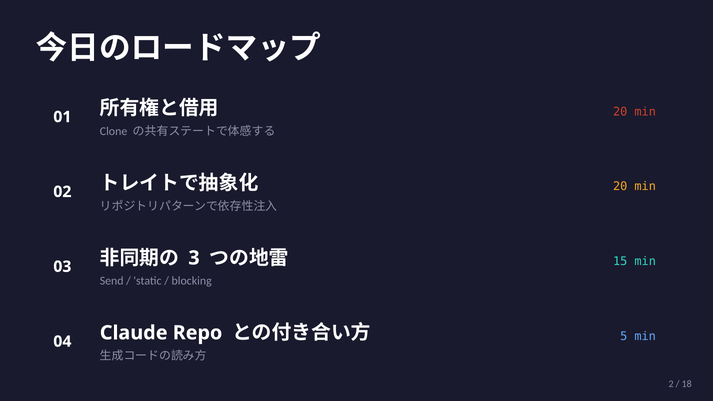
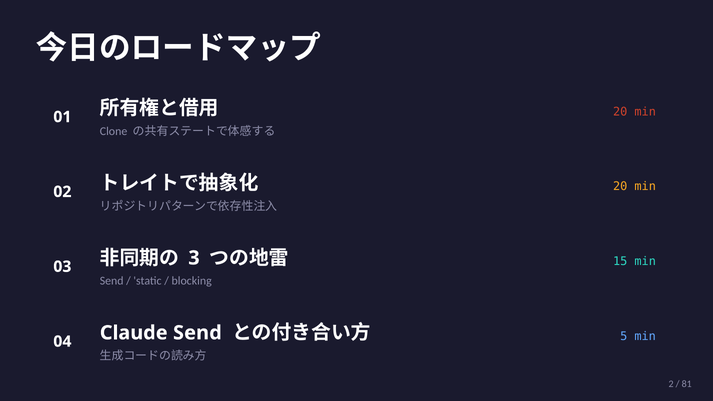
Claude Repo: Repo -> Send (197, 333)
18: 18 -> 81 (687, 384)
